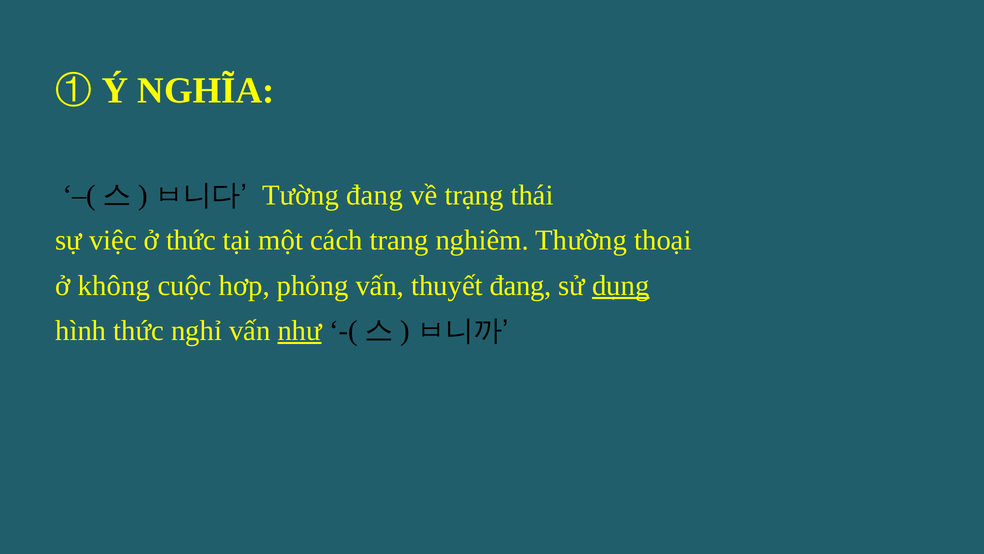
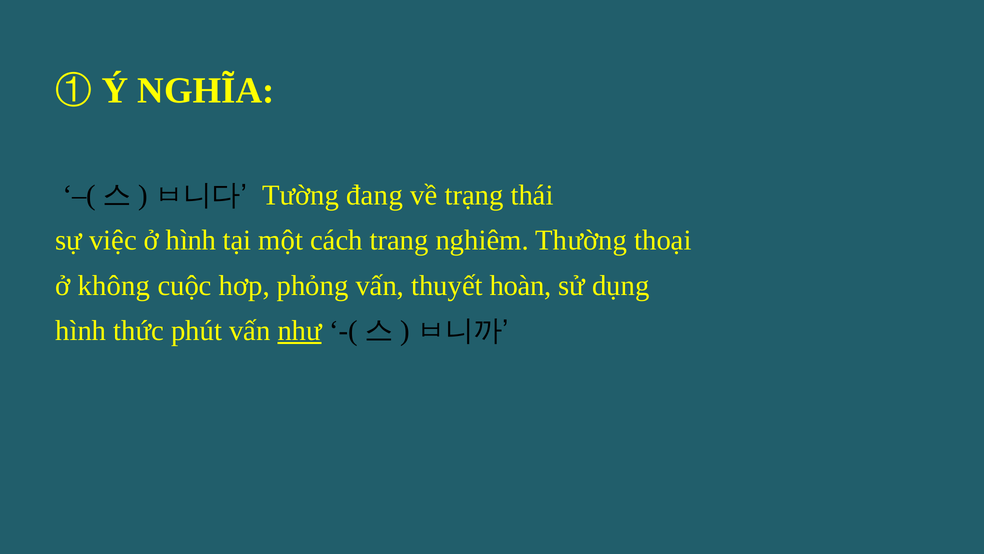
ở thức: thức -> hình (191, 240)
thuyết đang: đang -> hoàn (521, 285)
dụng underline: present -> none (621, 285)
nghỉ: nghỉ -> phút (197, 330)
